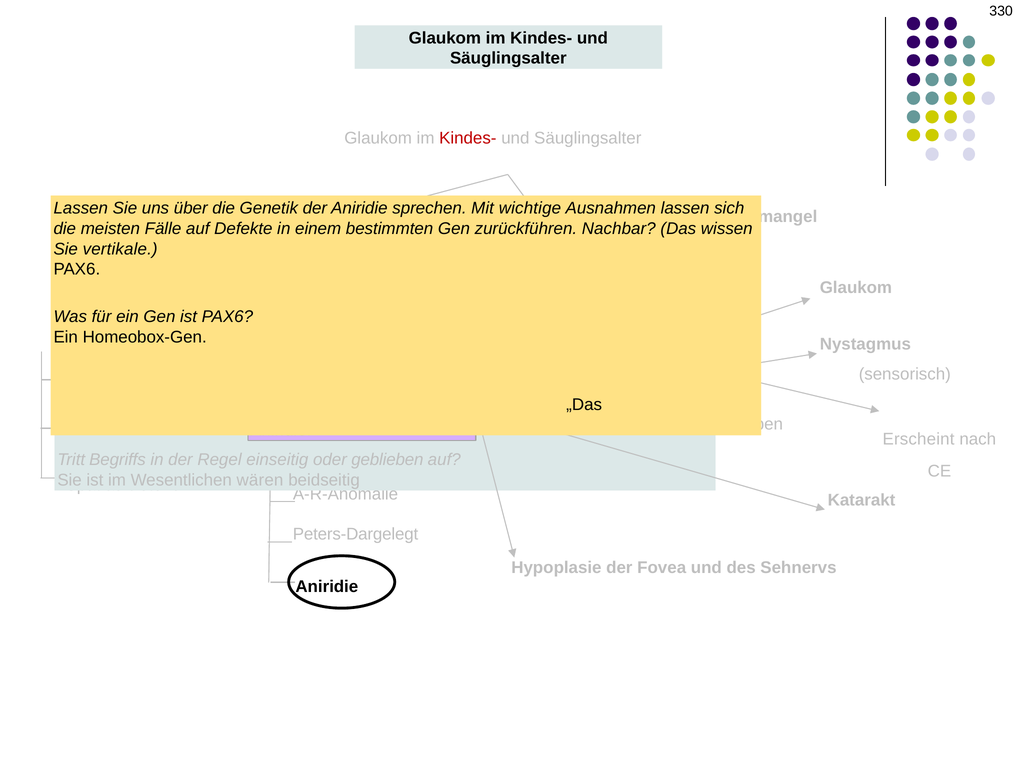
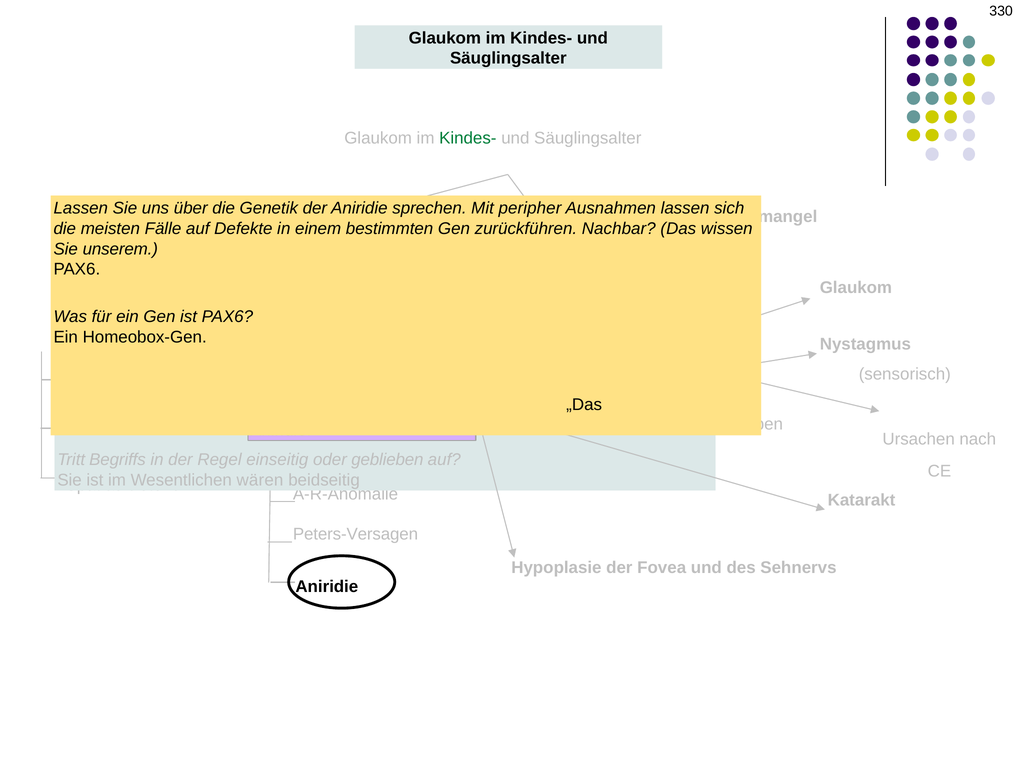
Kindes- colour: red -> green (468, 138)
wichtige: wichtige -> peripher (530, 209)
vertikale: vertikale -> unserem (120, 249)
Erscheint: Erscheint -> Ursachen (919, 439)
Peters-Dargelegt: Peters-Dargelegt -> Peters-Versagen (355, 535)
